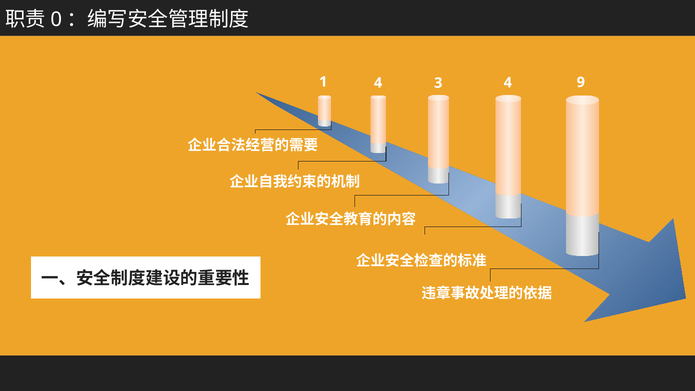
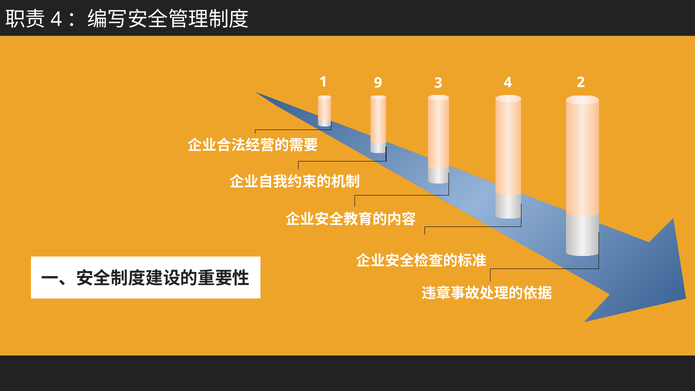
0: 0 -> 4 (56, 19)
1 4: 4 -> 9 (378, 83)
9: 9 -> 2 (581, 82)
